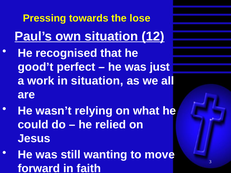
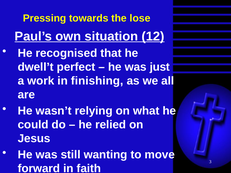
good’t: good’t -> dwell’t (36, 67)
in situation: situation -> finishing (97, 81)
